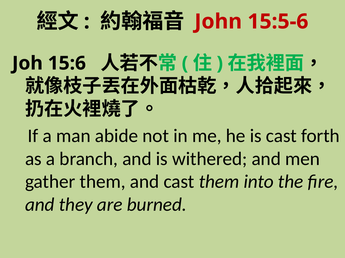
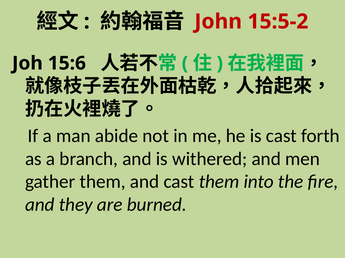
15:5-6: 15:5-6 -> 15:5-2 (278, 22)
